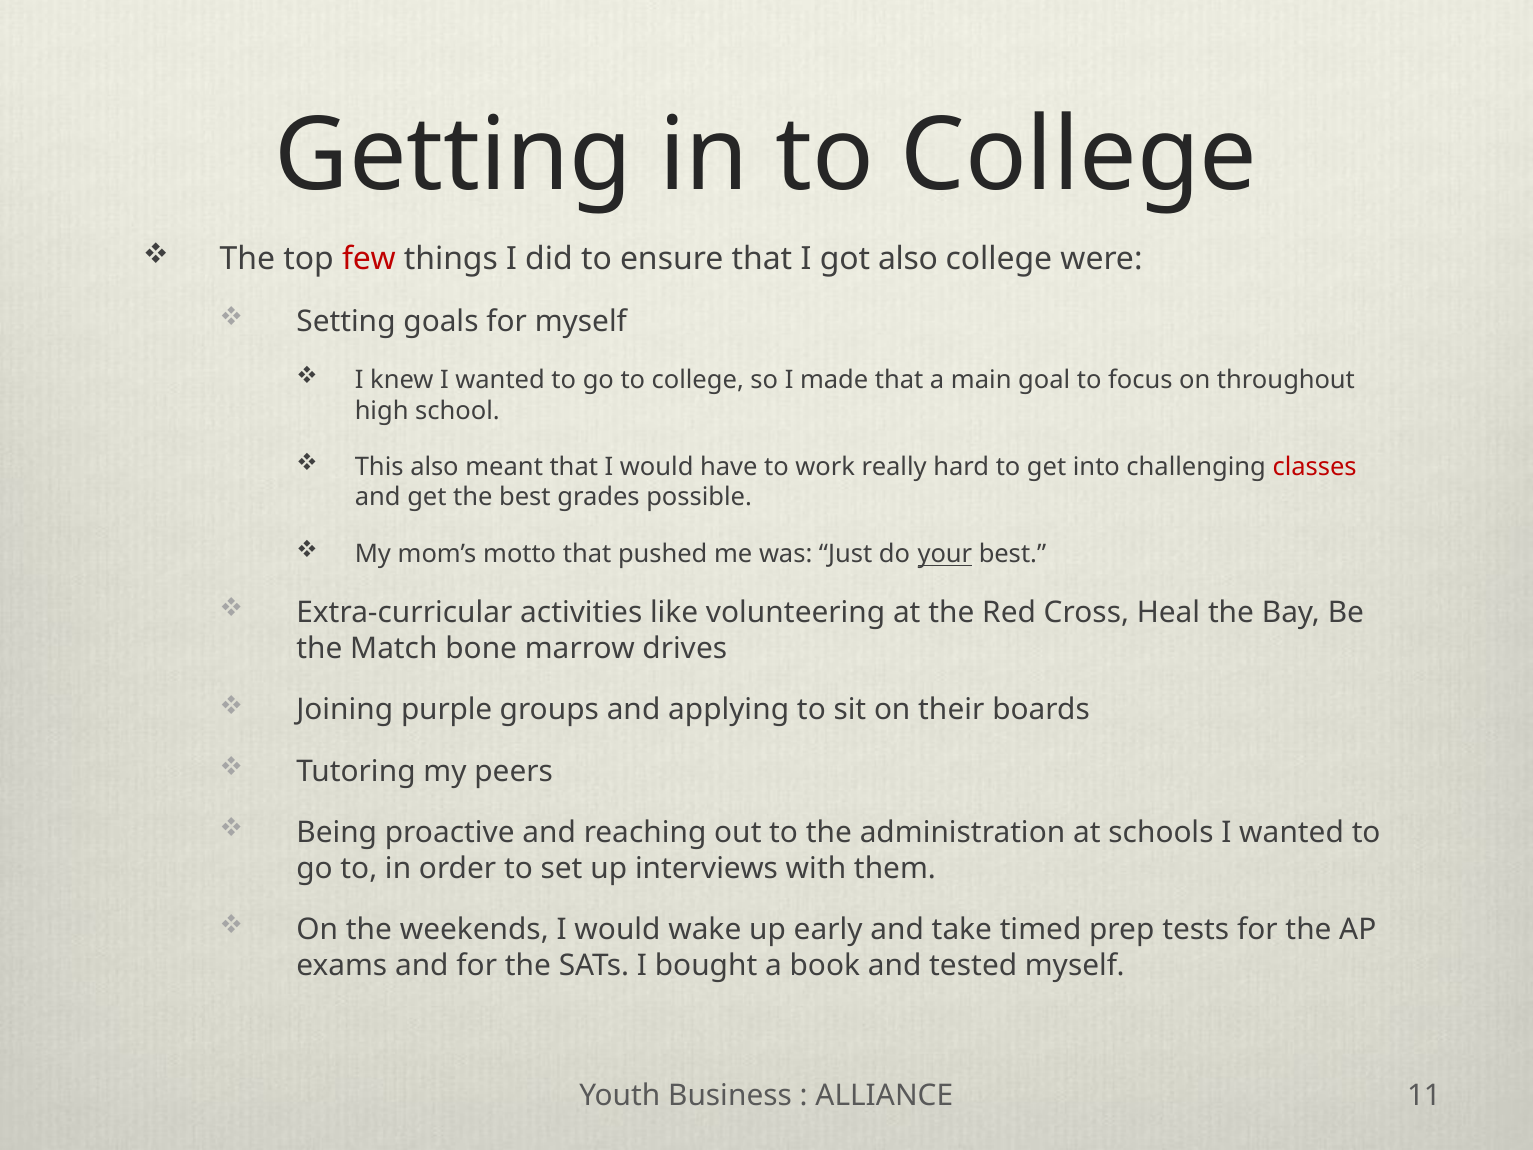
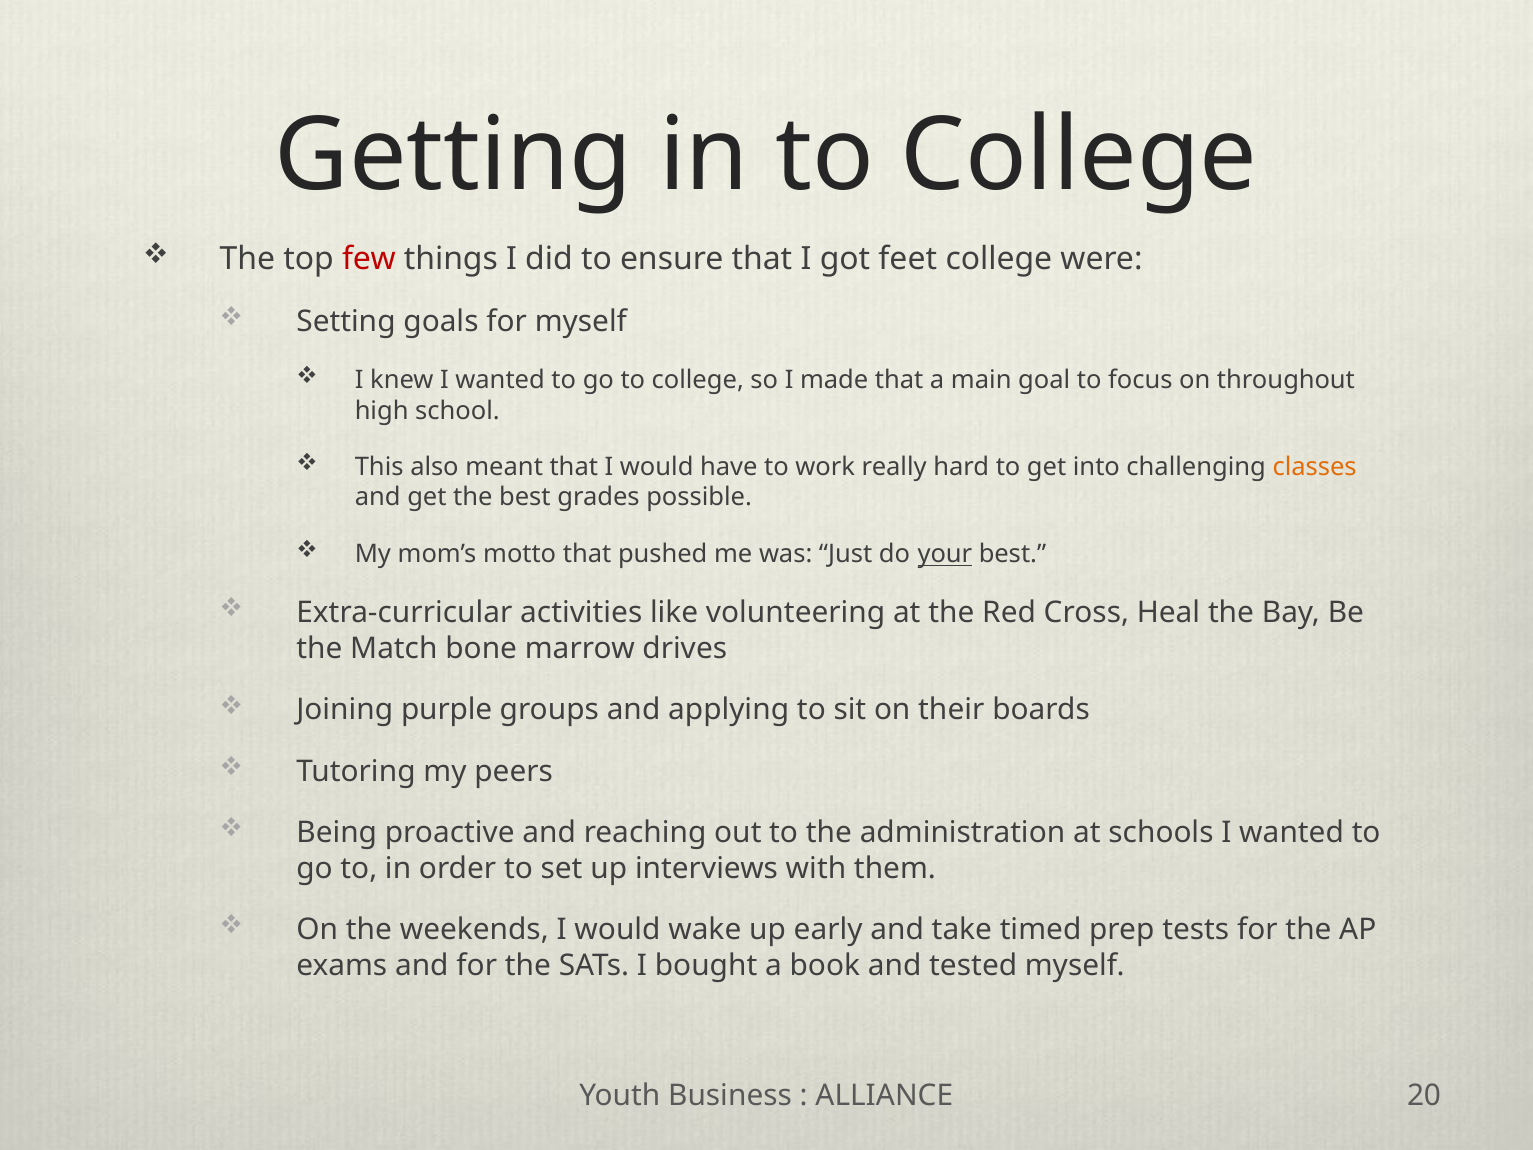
got also: also -> feet (908, 259)
classes colour: red -> orange (1315, 467)
11: 11 -> 20 (1424, 1096)
